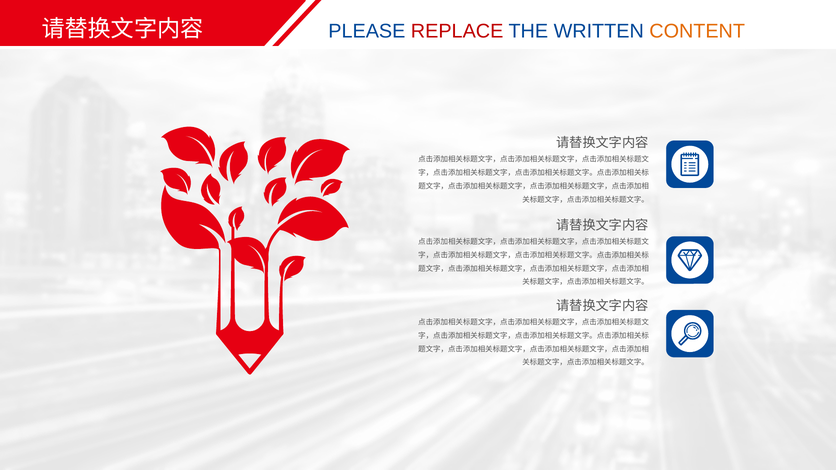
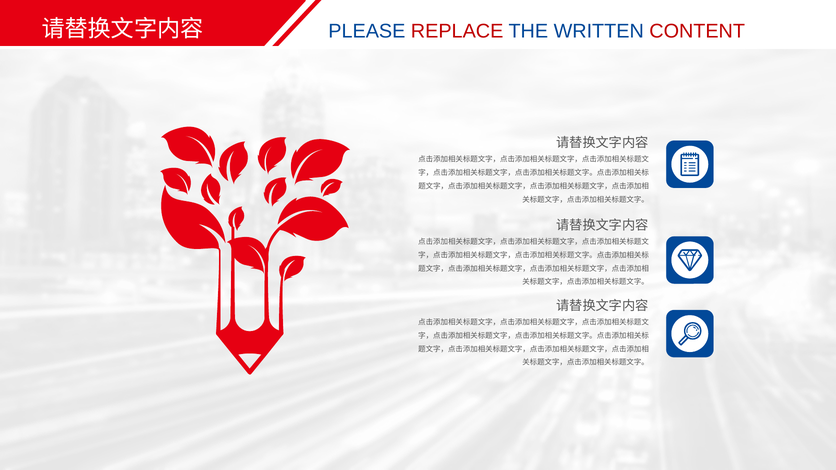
CONTENT colour: orange -> red (697, 31)
